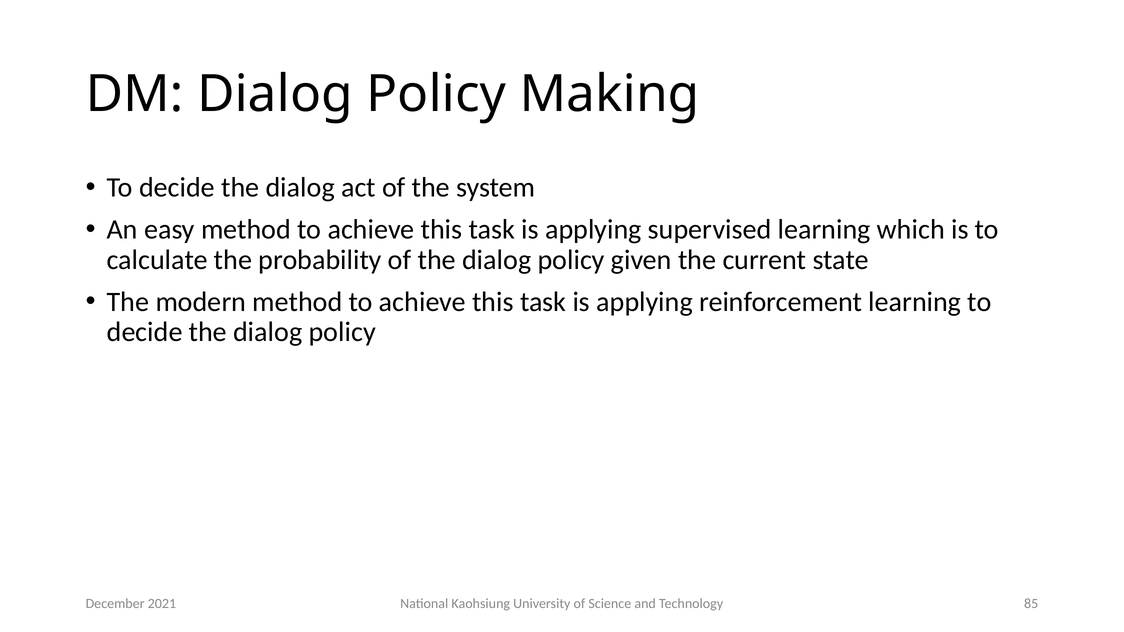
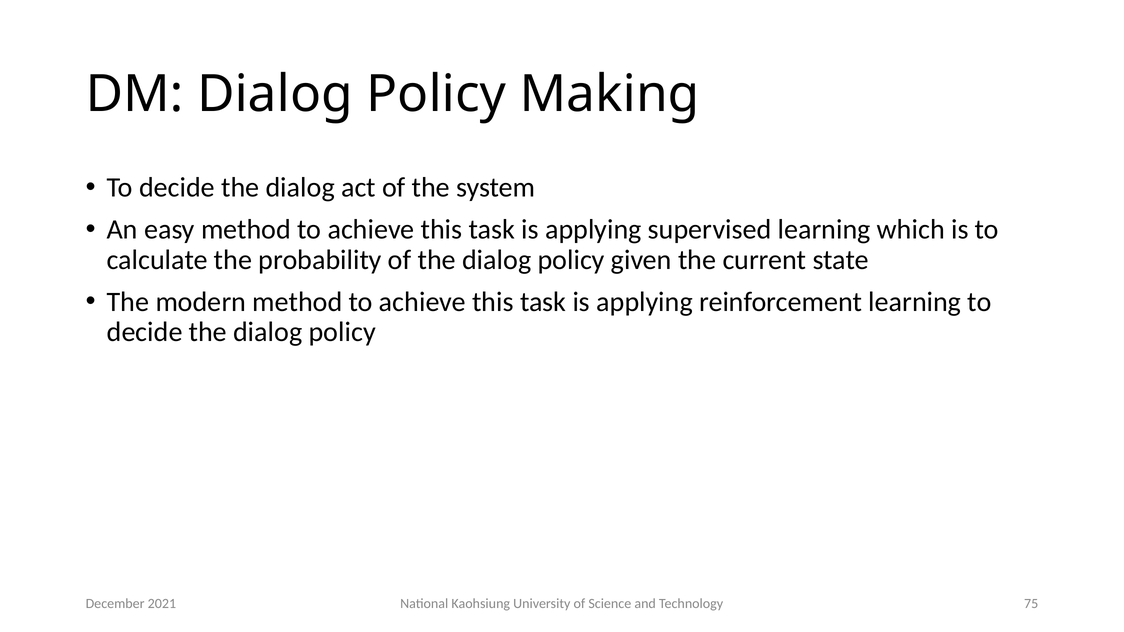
85: 85 -> 75 (1031, 604)
